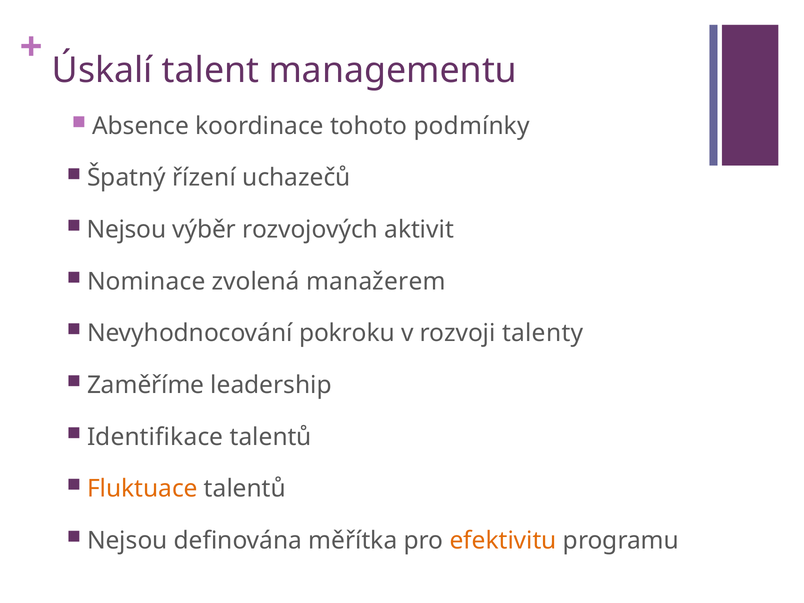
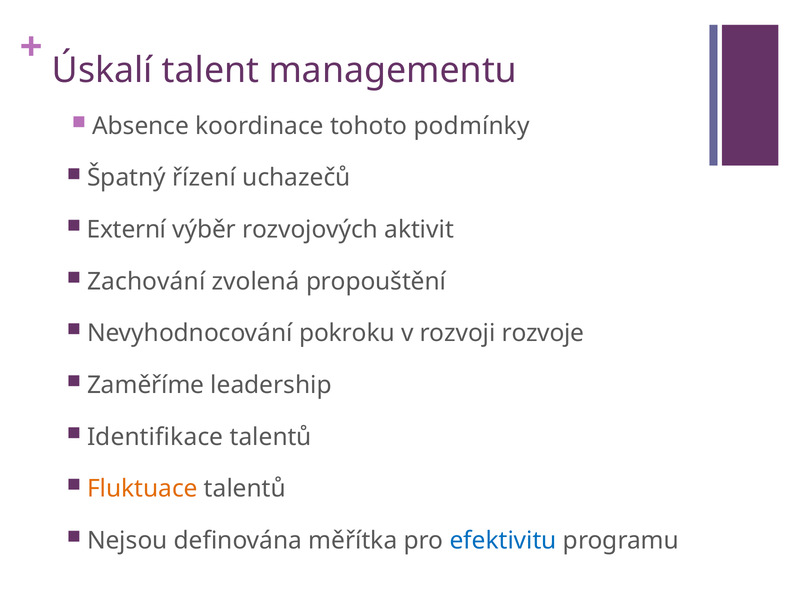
Nejsou: Nejsou -> Externí (127, 230)
Nominace: Nominace -> Zachování (146, 281)
manažerem: manažerem -> propouštění (376, 281)
talenty: talenty -> rozvoje (543, 333)
efektivitu colour: orange -> blue (503, 541)
